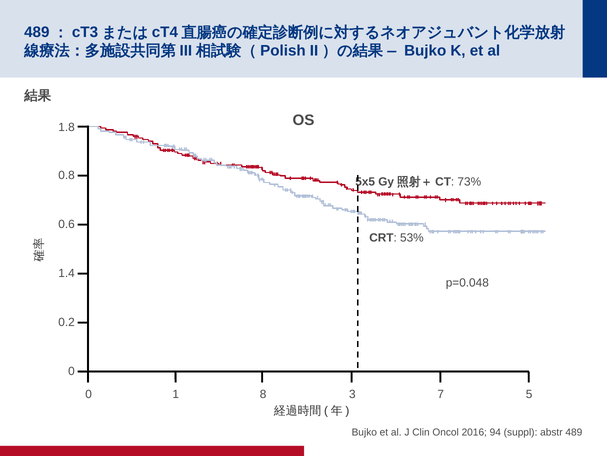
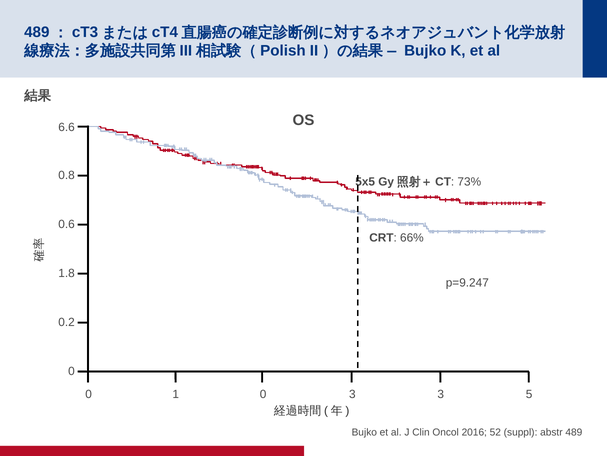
1.8: 1.8 -> 6.6 (67, 127)
53%: 53% -> 66% (412, 237)
1.4: 1.4 -> 1.8 (67, 273)
p=0.048: p=0.048 -> p=9.247 (467, 282)
1 8: 8 -> 0 (263, 394)
3 7: 7 -> 3 (441, 394)
94: 94 -> 52 (495, 432)
